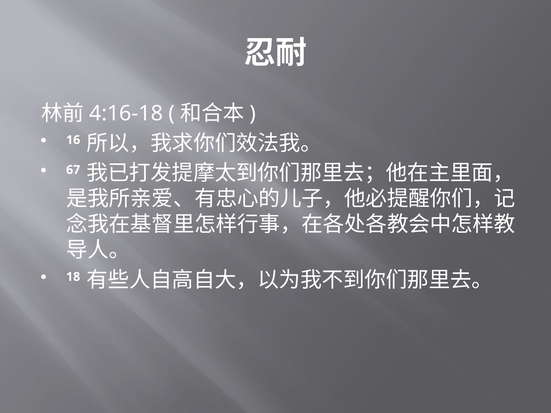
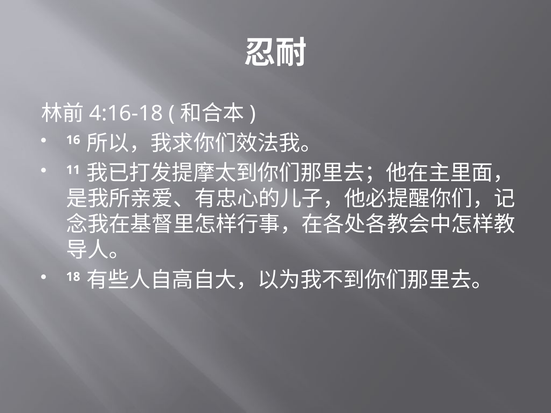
67: 67 -> 11 (73, 170)
